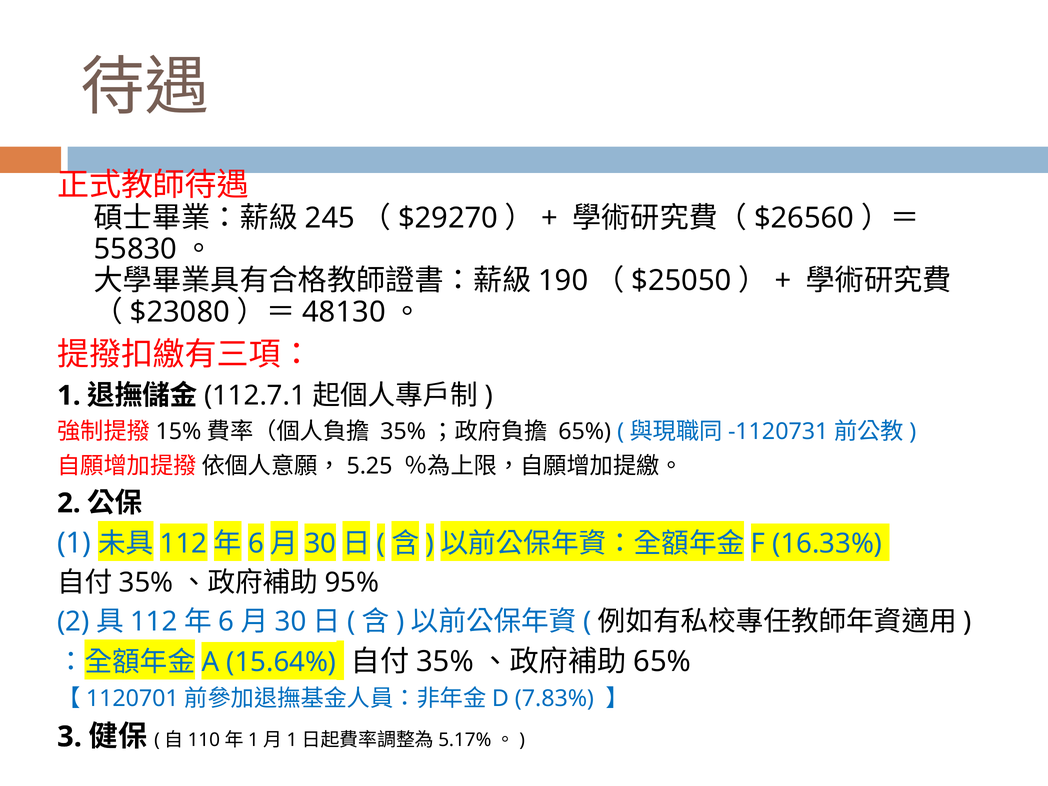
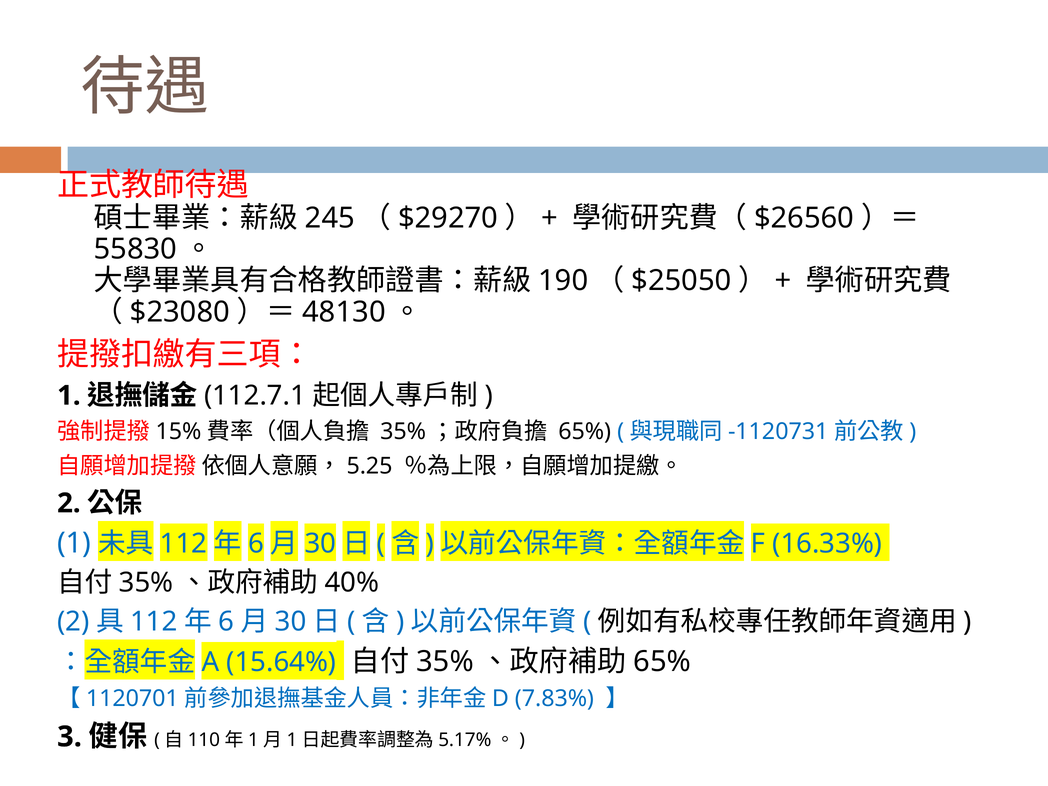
95%: 95% -> 40% (352, 583)
